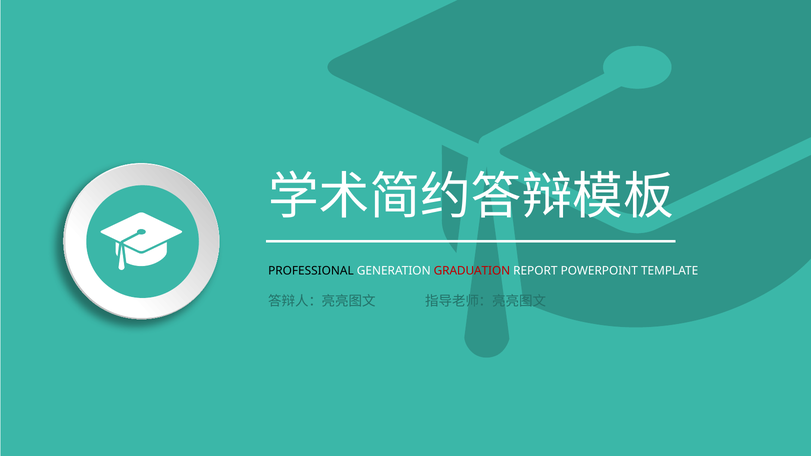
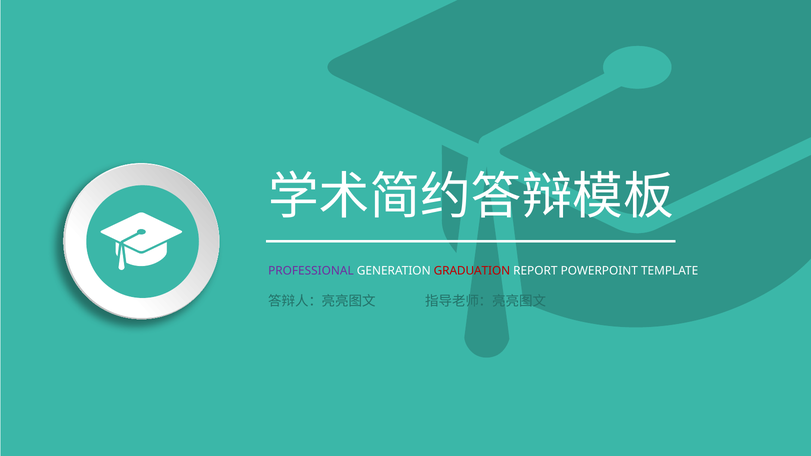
PROFESSIONAL colour: black -> purple (311, 271)
